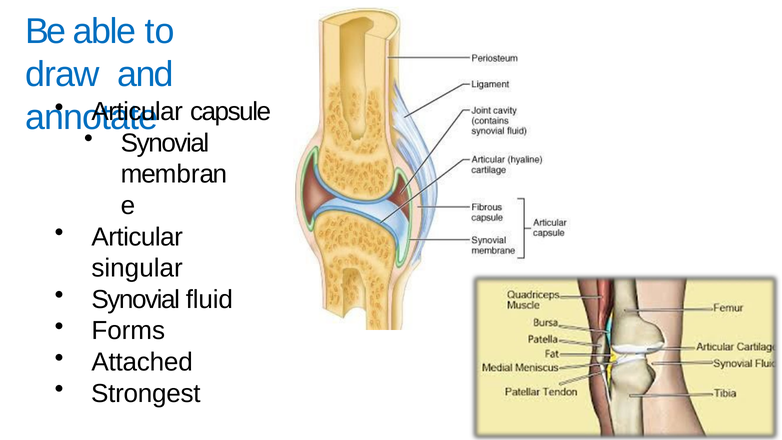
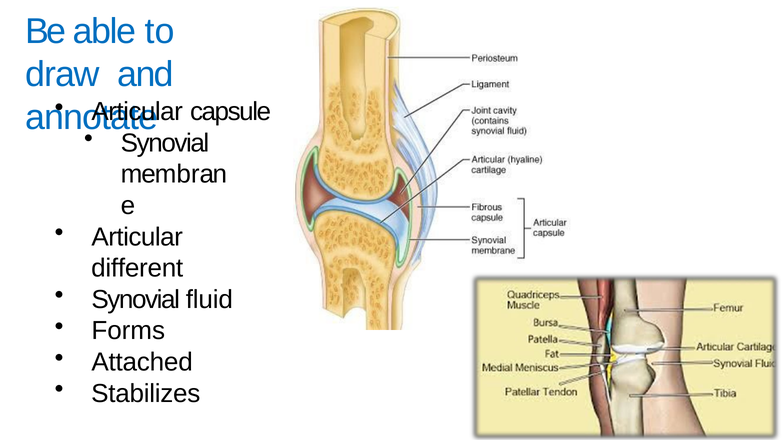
singular: singular -> different (137, 268)
Strongest: Strongest -> Stabilizes (146, 393)
